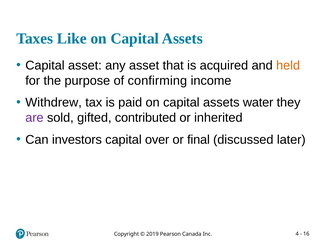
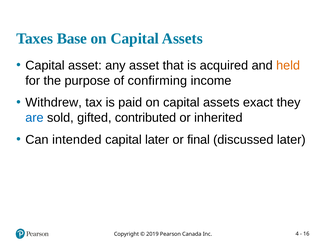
Like: Like -> Base (72, 39)
water: water -> exact (258, 102)
are colour: purple -> blue (34, 118)
investors: investors -> intended (77, 140)
capital over: over -> later (157, 140)
